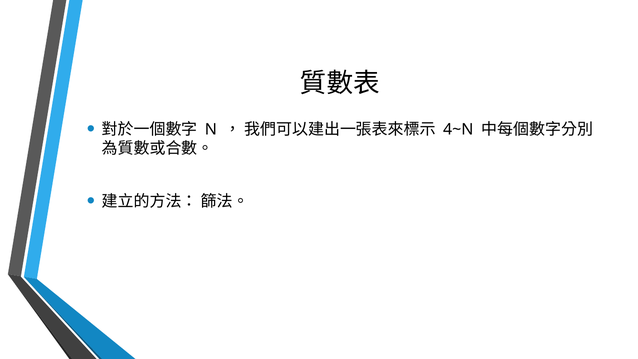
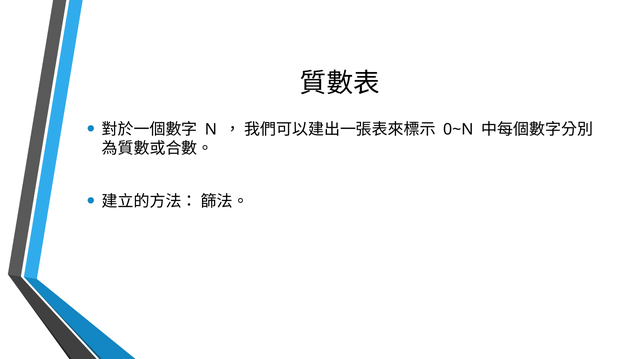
4~N: 4~N -> 0~N (458, 129)
